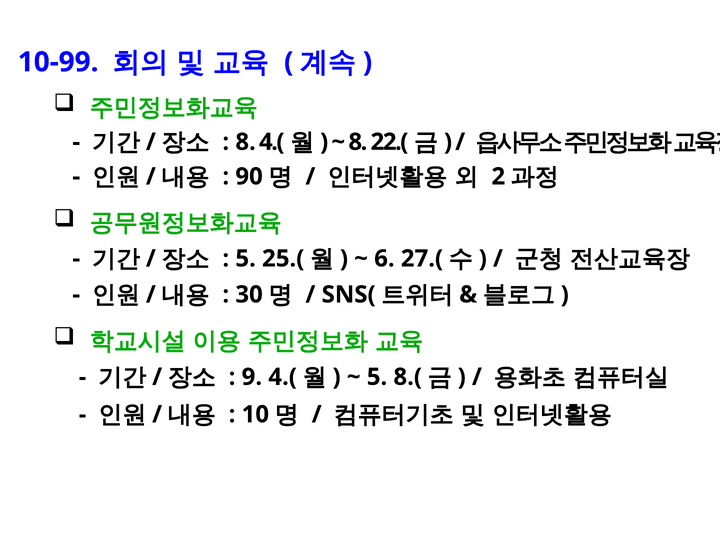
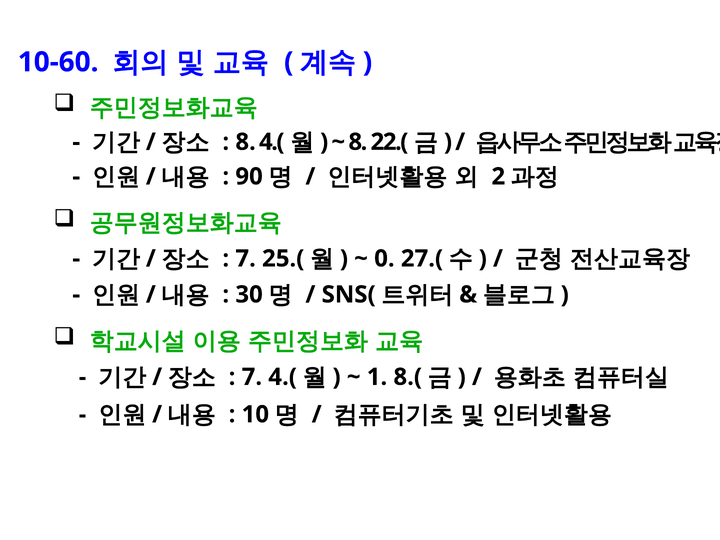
10-99: 10-99 -> 10-60 (58, 62)
5: 5 -> 7 (246, 259)
6: 6 -> 0 (384, 259)
9: 9 -> 7 (252, 377)
5: 5 -> 1 (377, 377)
